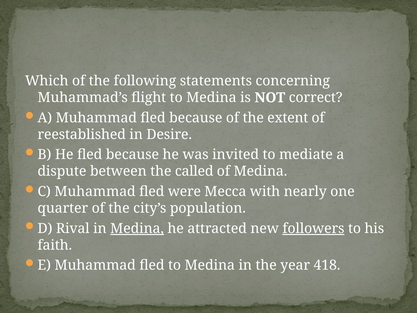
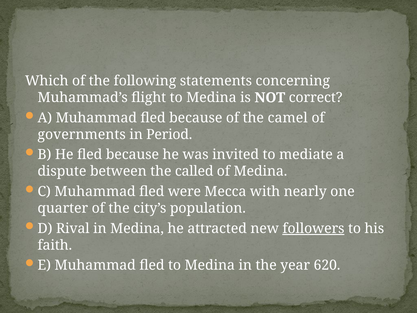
extent: extent -> camel (288, 118)
reestablished: reestablished -> governments (82, 134)
Desire: Desire -> Period (169, 134)
Medina underline: present -> none (137, 228)
418: 418 -> 620 (327, 265)
